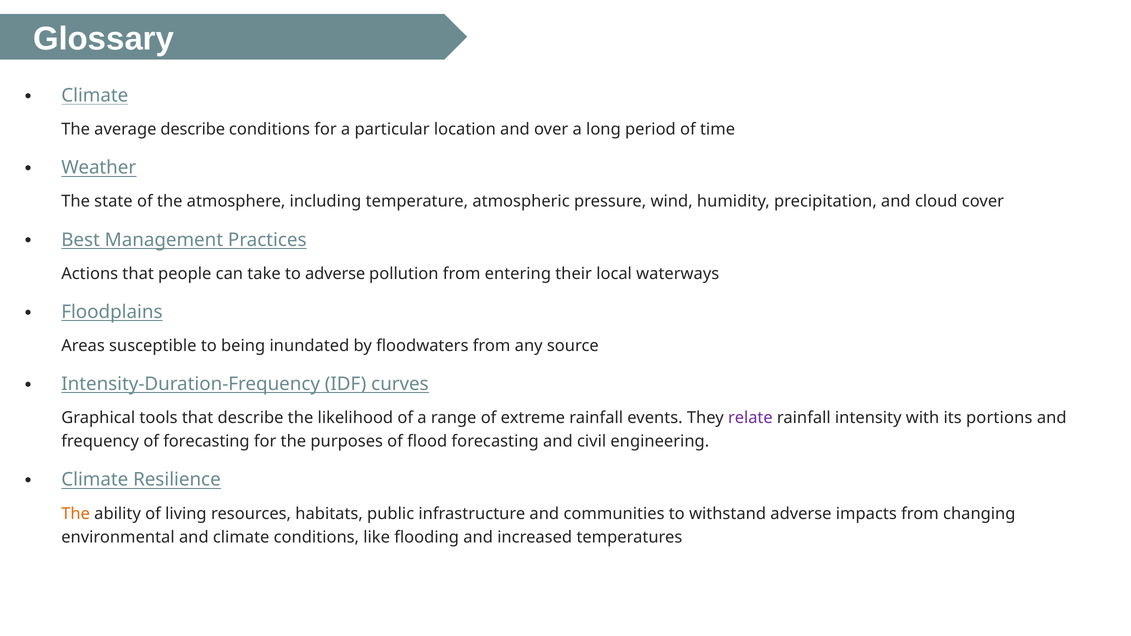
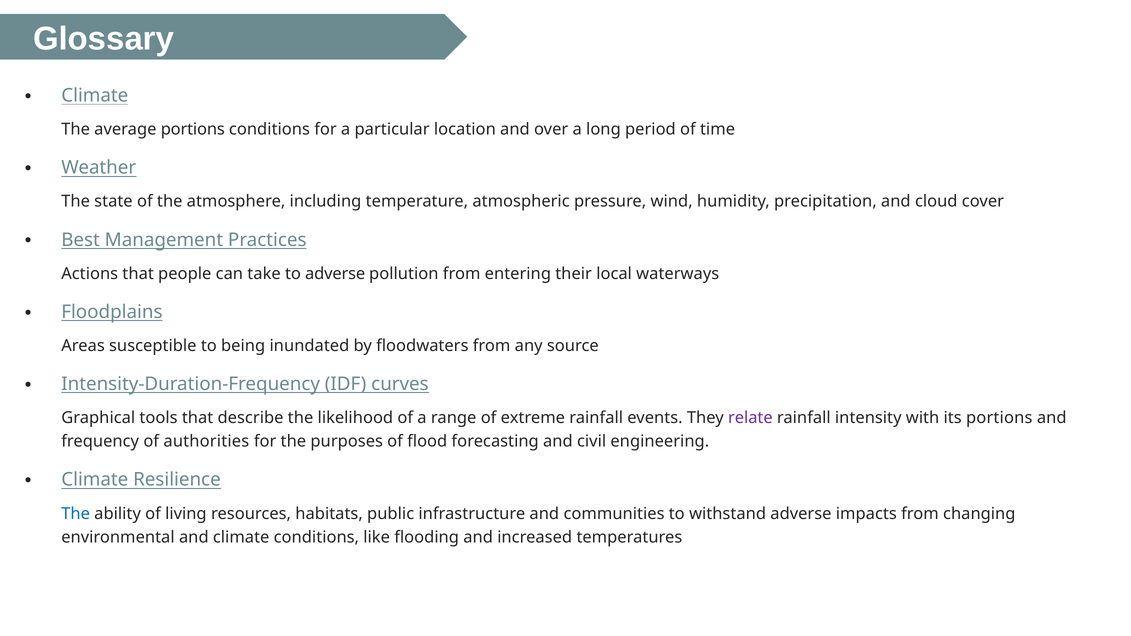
average describe: describe -> portions (193, 130)
of forecasting: forecasting -> authorities (206, 442)
The colour: orange -> blue (76, 514)
